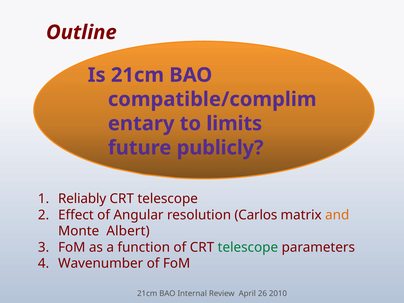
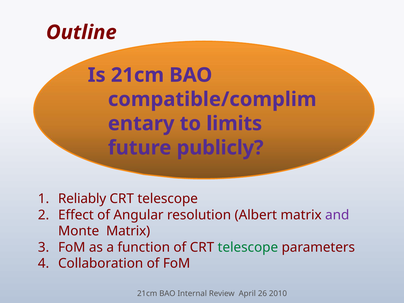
Carlos: Carlos -> Albert (256, 215)
and colour: orange -> purple (337, 215)
Monte Albert: Albert -> Matrix (128, 231)
Wavenumber: Wavenumber -> Collaboration (101, 263)
